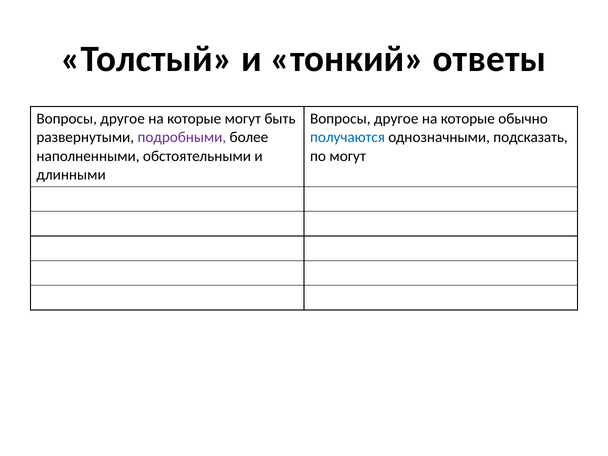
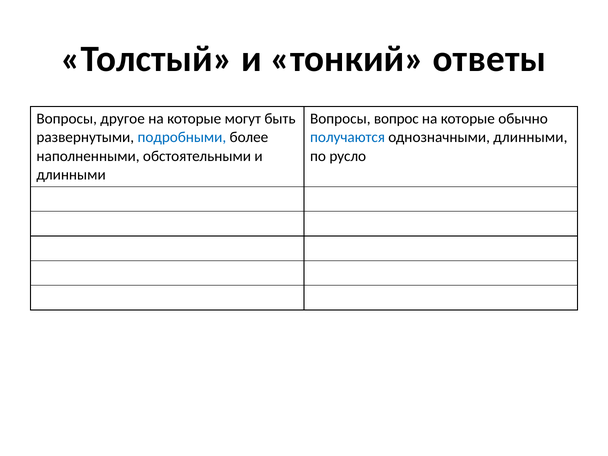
другое: другое -> вопрос (396, 119)
подробными colour: purple -> blue (182, 137)
однозначными подсказать: подсказать -> длинными (530, 137)
по могут: могут -> русло (348, 156)
